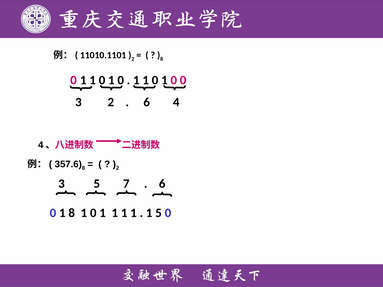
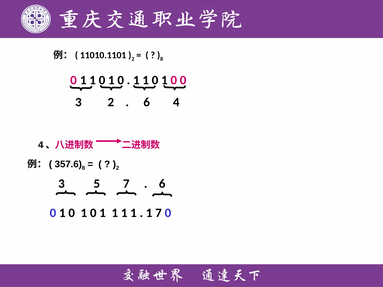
8: 8 -> 0 (72, 213)
1 5: 5 -> 7 (158, 213)
